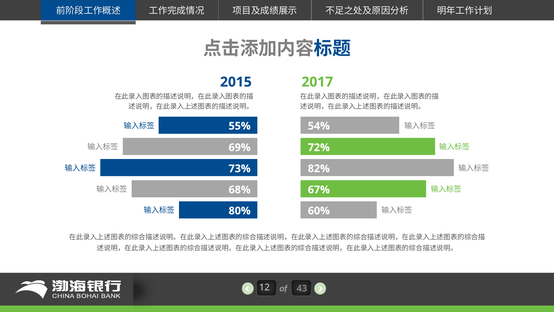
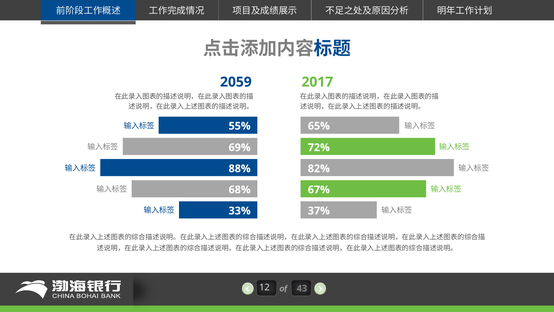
2015: 2015 -> 2059 (236, 82)
54%: 54% -> 65% (319, 126)
73%: 73% -> 88% (240, 168)
80%: 80% -> 33% (240, 211)
60%: 60% -> 37% (319, 211)
